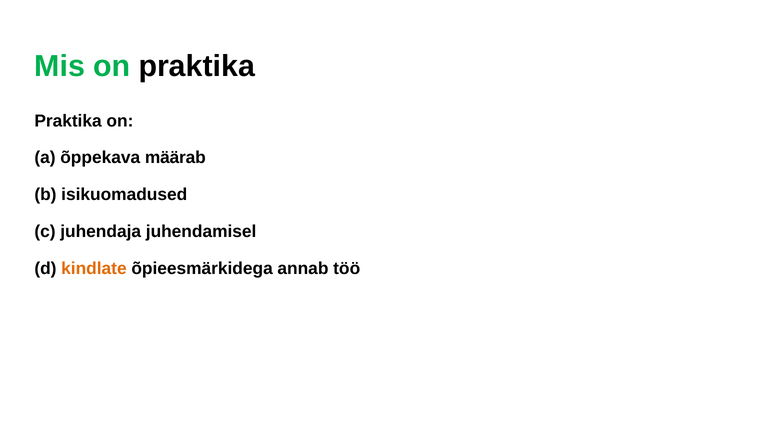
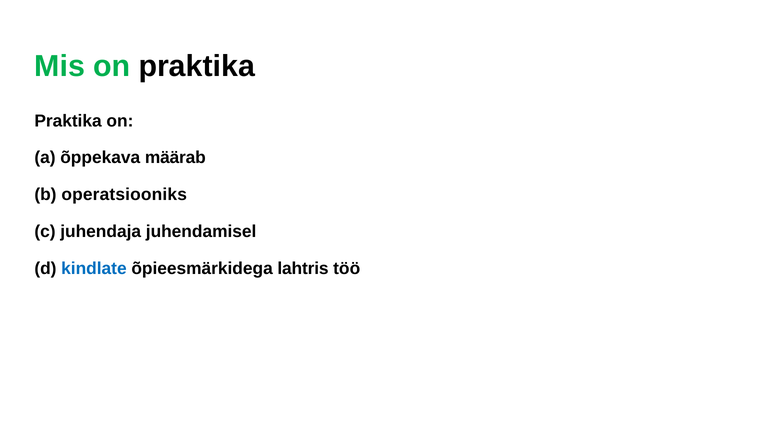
isikuomadused: isikuomadused -> operatsiooniks (124, 195)
kindlate colour: orange -> blue (94, 269)
annab: annab -> lahtris (303, 269)
